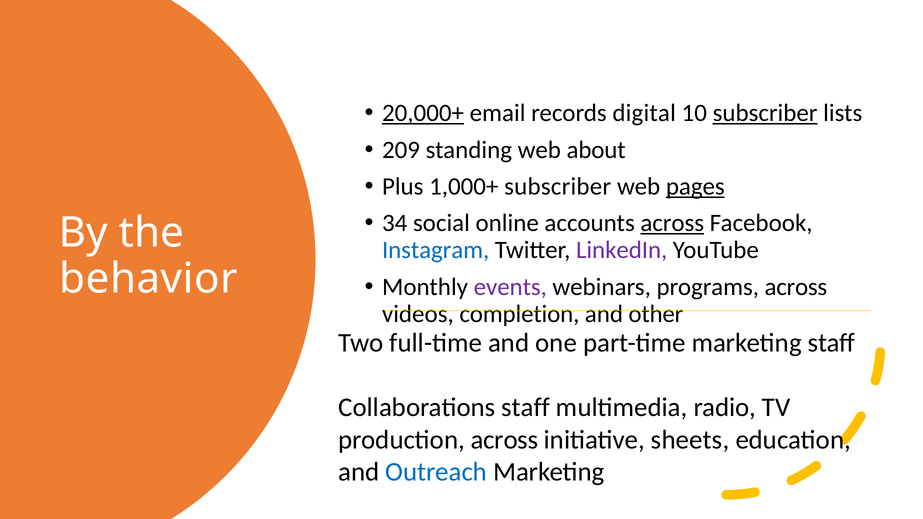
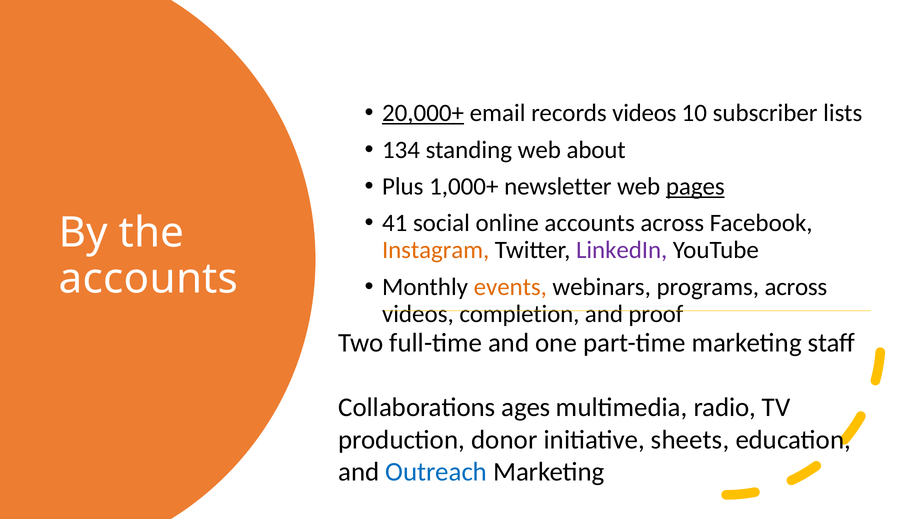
records digital: digital -> videos (644, 113)
subscriber underline: present -> none (765, 113)
209: 209 -> 134 (401, 150)
1,000+ subscriber: subscriber -> newsletter (558, 187)
34: 34 -> 41 (395, 223)
across underline: present -> none (672, 223)
Instagram colour: blue -> orange (436, 250)
behavior: behavior -> accounts (149, 279)
events colour: purple -> orange (510, 287)
other: other -> proof (656, 314)
Collaborations staff: staff -> ages (526, 407)
production across: across -> donor (504, 440)
